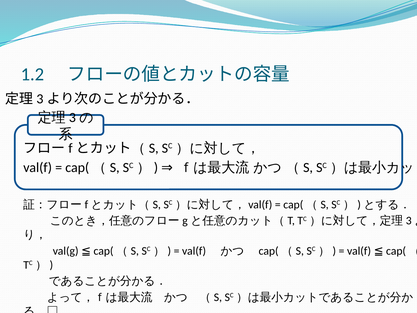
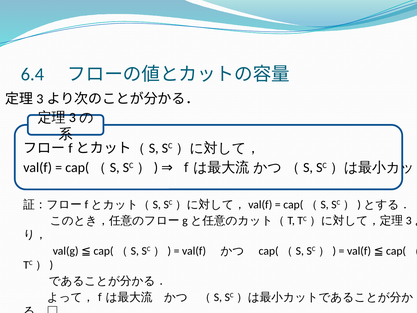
1.2: 1.2 -> 6.4 (33, 74)
